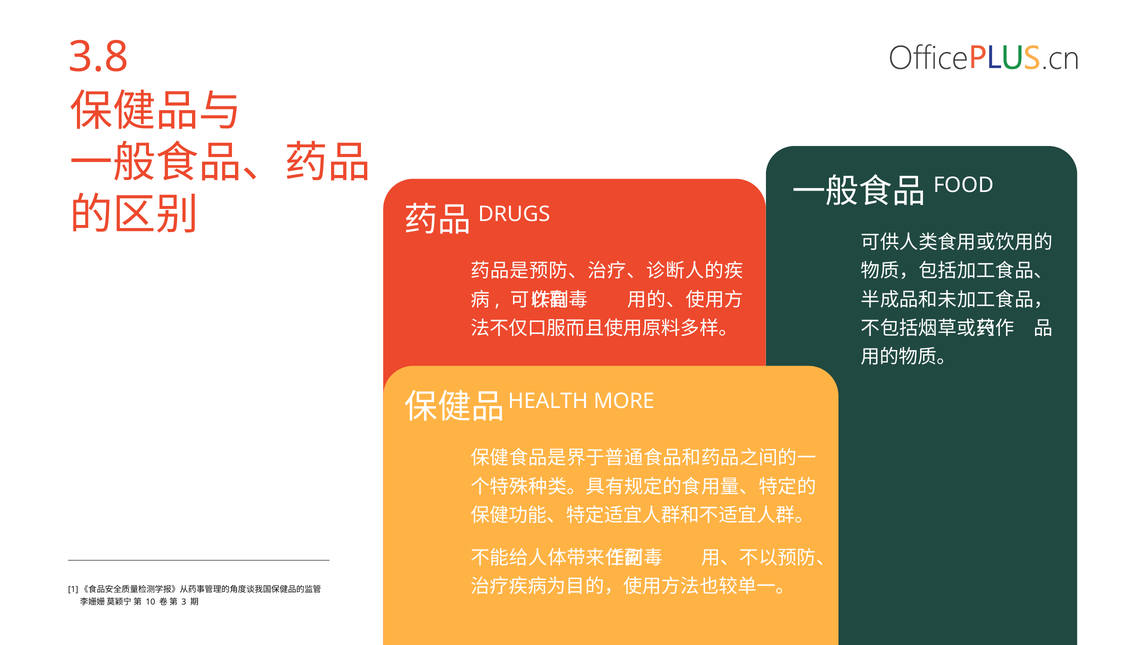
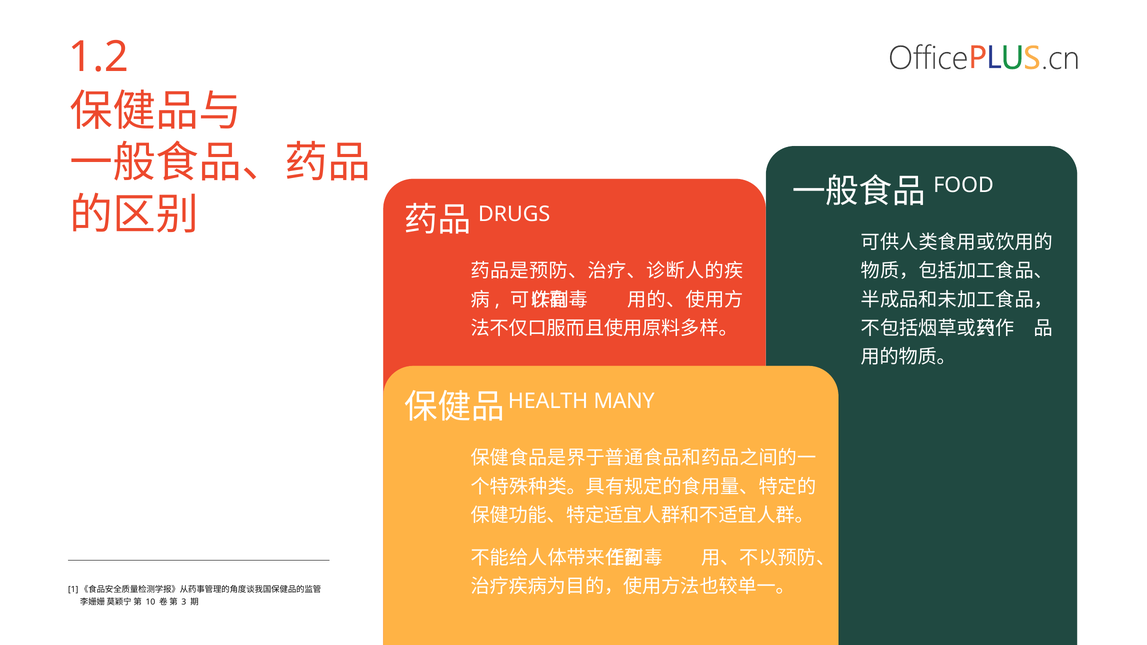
3.8: 3.8 -> 1.2 (98, 57)
MORE: MORE -> MANY (624, 401)
